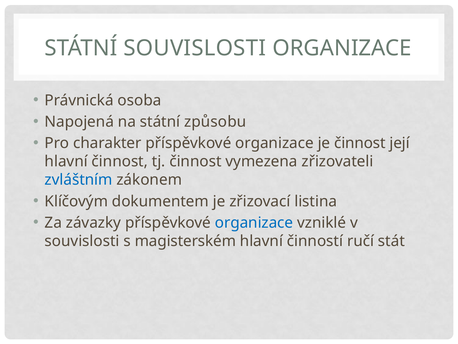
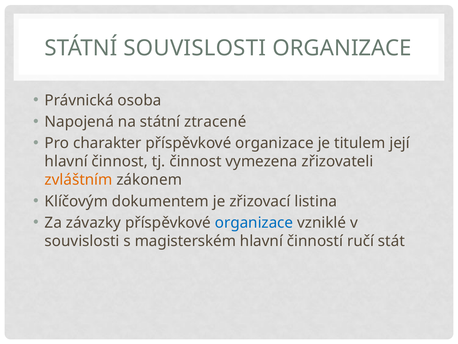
způsobu: způsobu -> ztracené (215, 122)
je činnost: činnost -> titulem (360, 143)
zvláštním colour: blue -> orange (79, 180)
